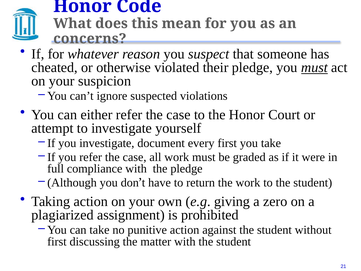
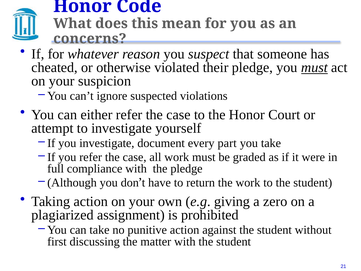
every first: first -> part (227, 143)
